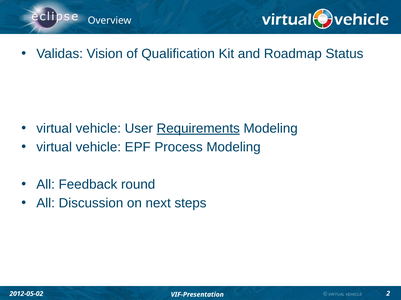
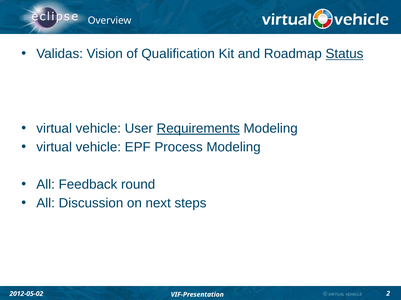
Status underline: none -> present (344, 54)
